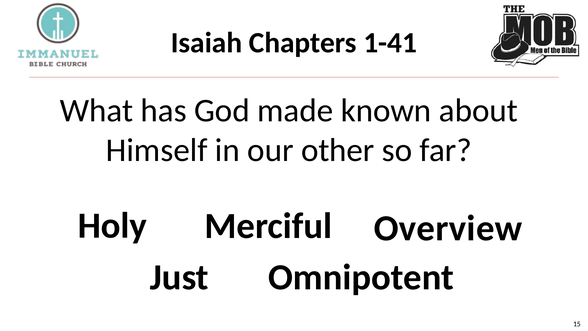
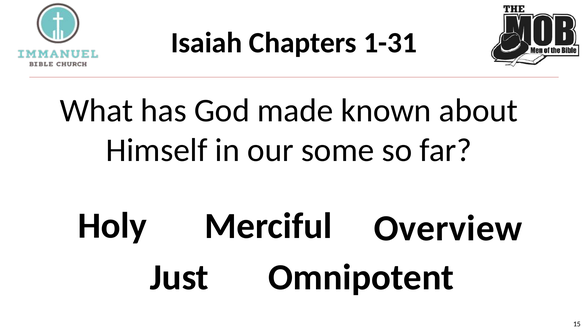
1-41: 1-41 -> 1-31 (390, 43)
other: other -> some (338, 150)
